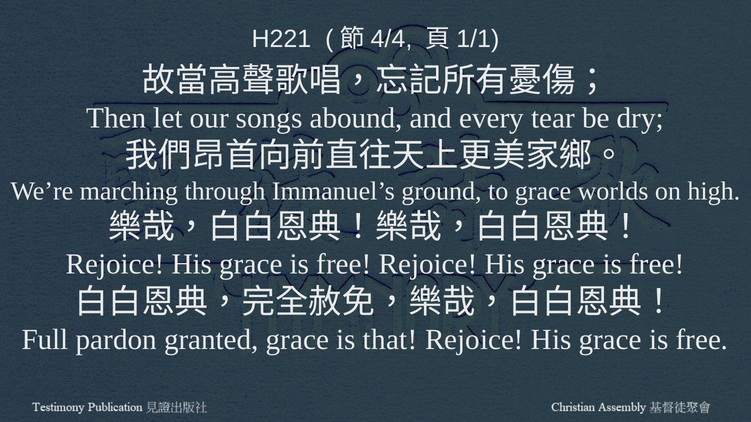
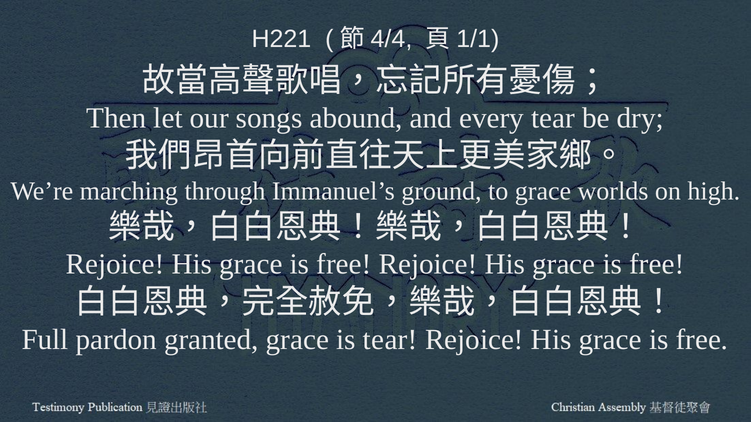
is that: that -> tear (390, 340)
